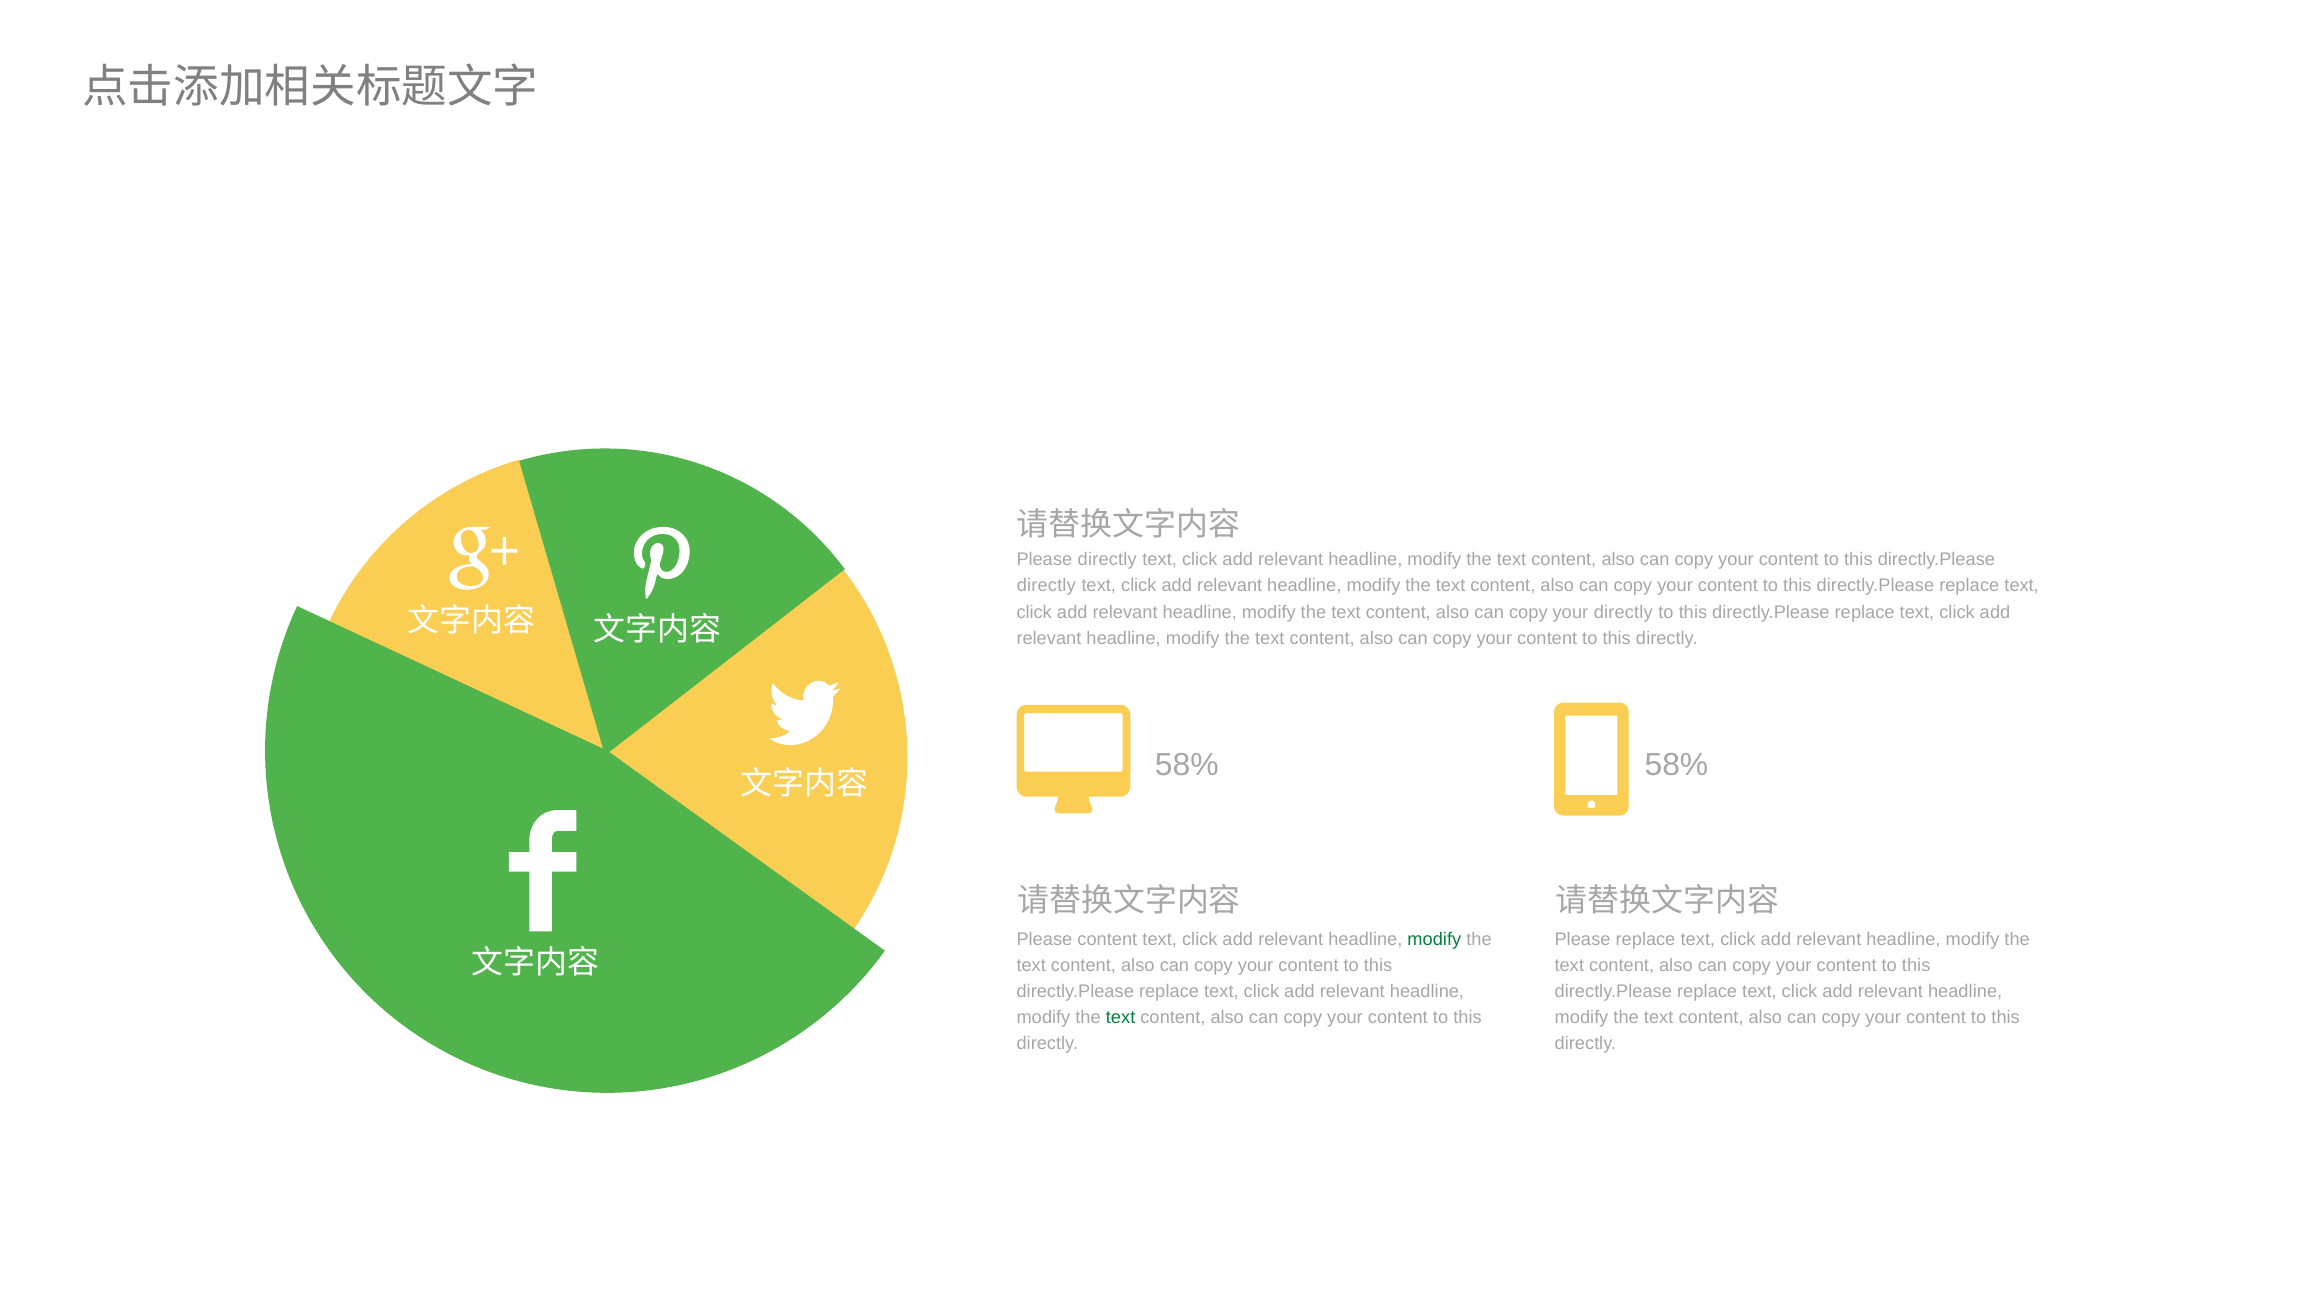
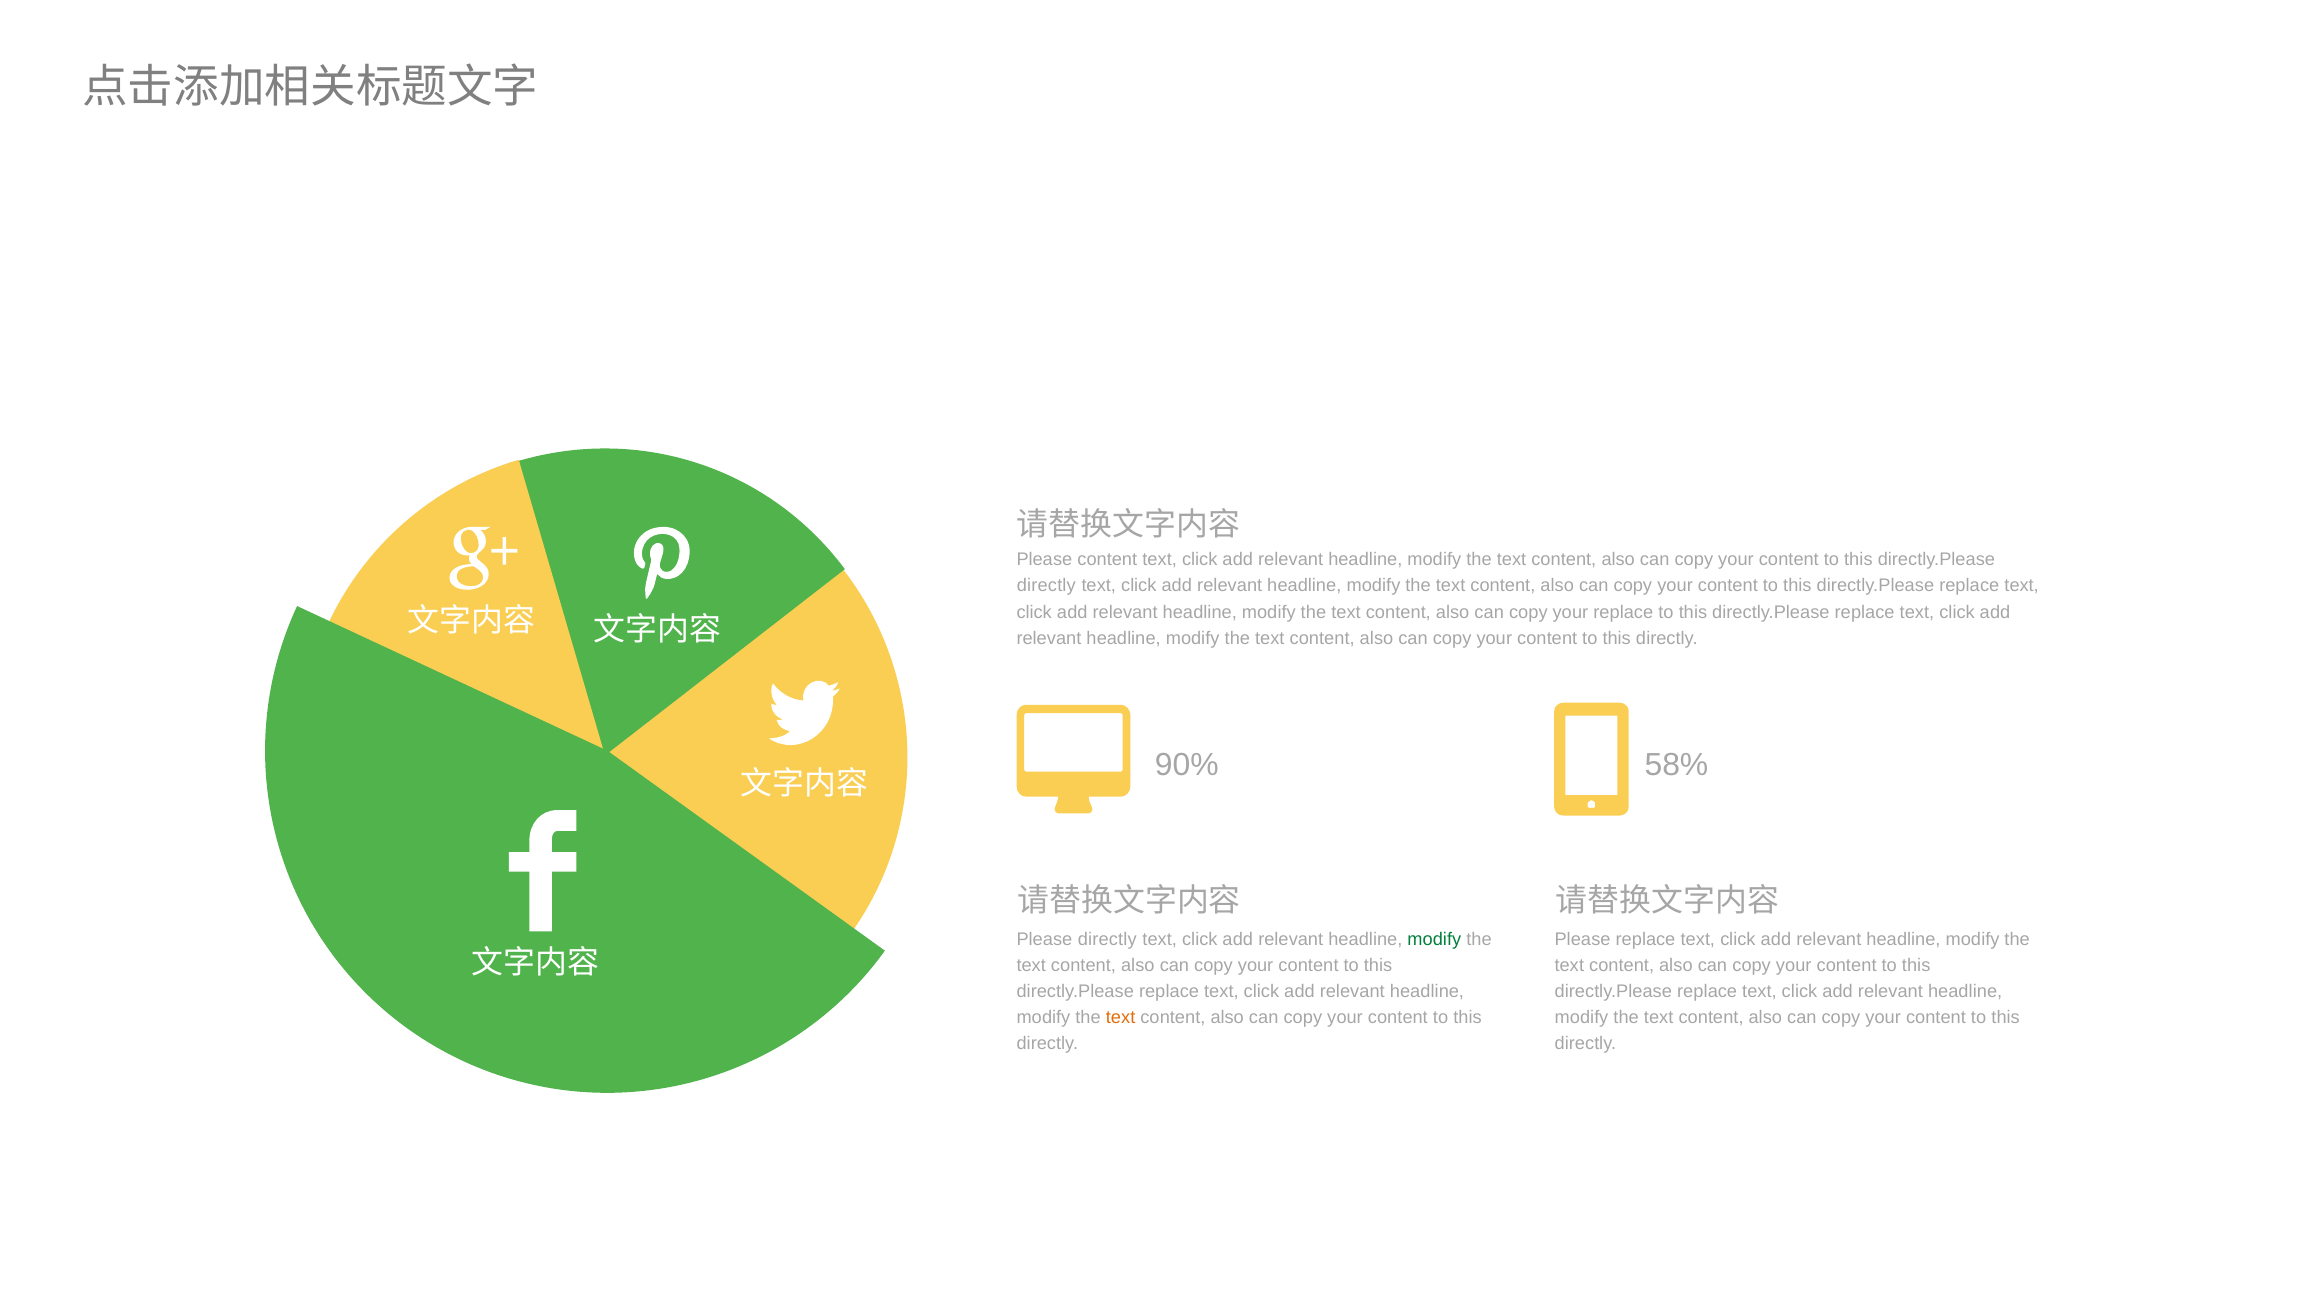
Please directly: directly -> content (1107, 560)
your directly: directly -> replace (1623, 612)
58%: 58% -> 90% (1187, 765)
Please content: content -> directly (1107, 939)
text colour: green -> orange (1121, 1018)
